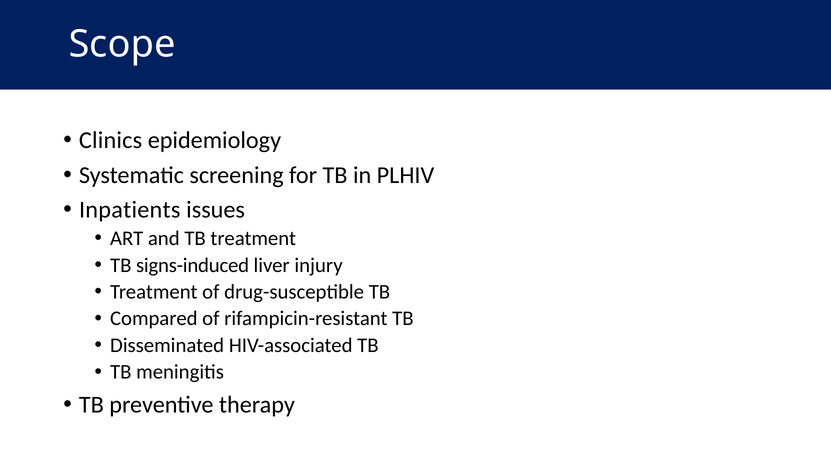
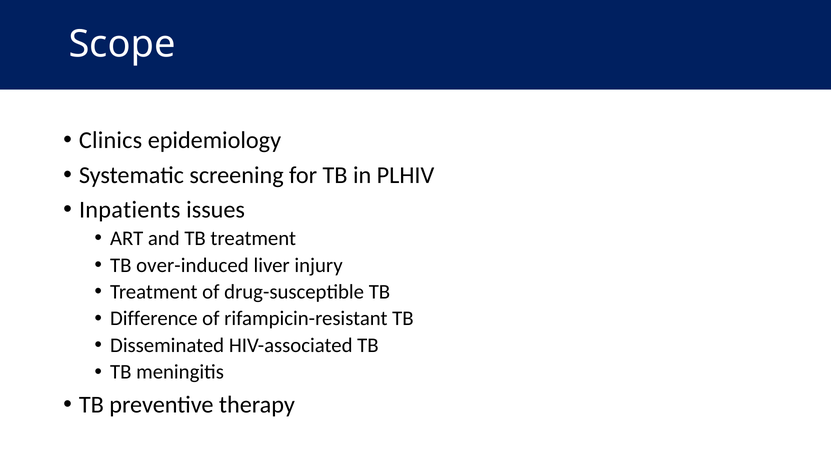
signs-induced: signs-induced -> over-induced (192, 265)
Compared: Compared -> Difference (154, 319)
